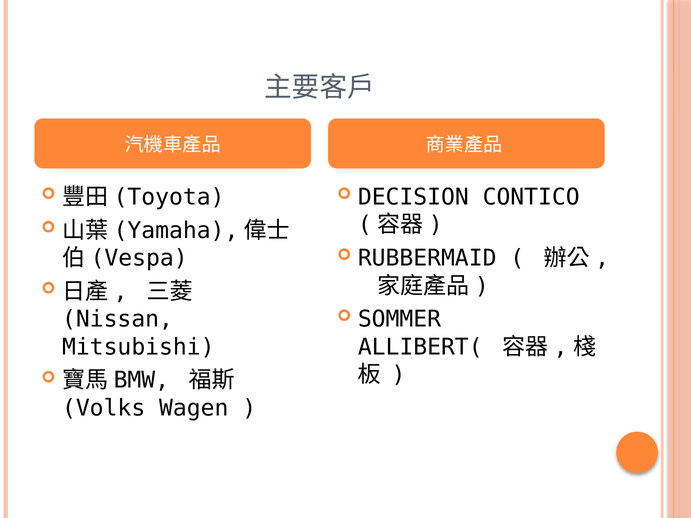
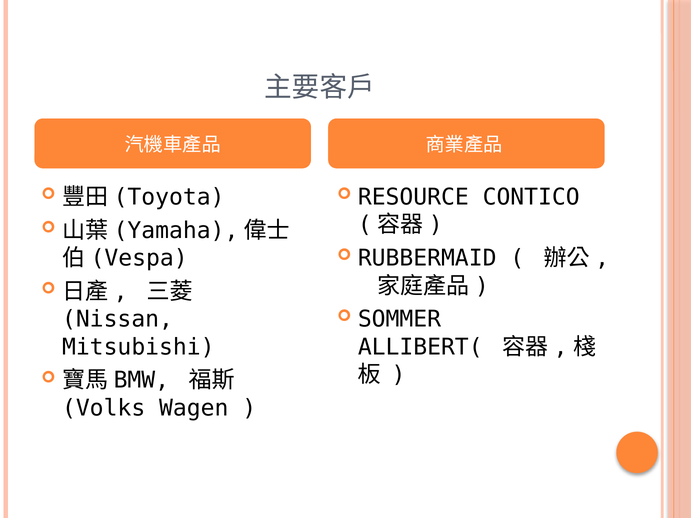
DECISION: DECISION -> RESOURCE (413, 197)
